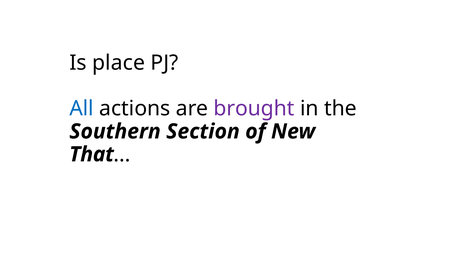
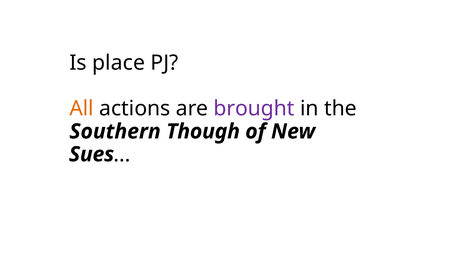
All colour: blue -> orange (82, 109)
Section: Section -> Though (203, 131)
That: That -> Sues (92, 154)
